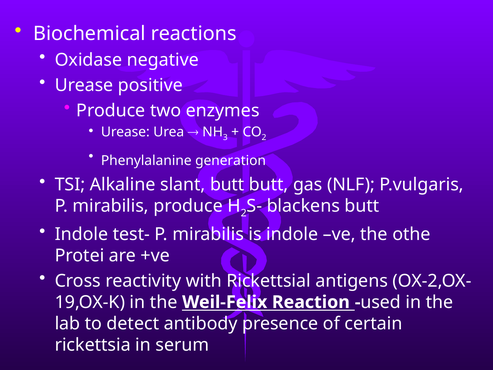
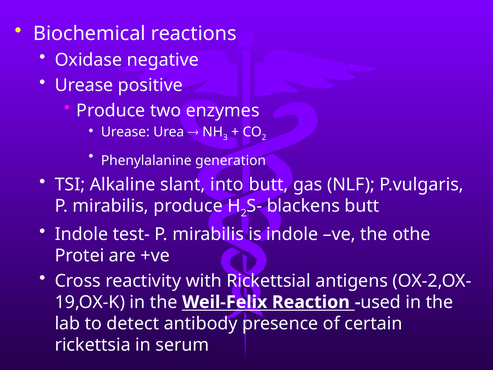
slant butt: butt -> into (227, 185)
